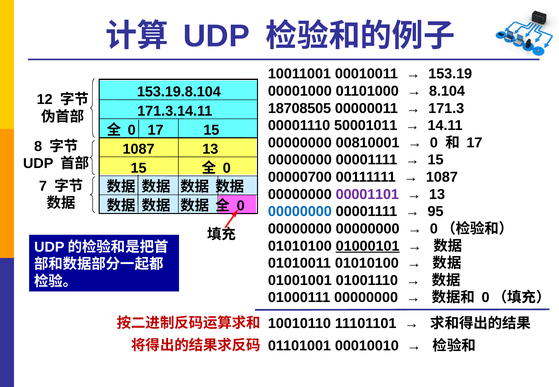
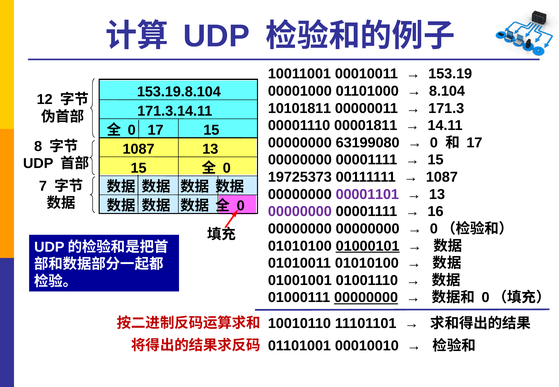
18708505: 18708505 -> 10101811 (300, 108)
50001011: 50001011 -> 00001811 (366, 126)
00810001: 00810001 -> 63199080 (368, 143)
00000700: 00000700 -> 19725373 (300, 177)
00000000 colour: blue -> purple (300, 212)
95: 95 -> 16 (436, 212)
00000000 underline: none -> present (366, 298)
